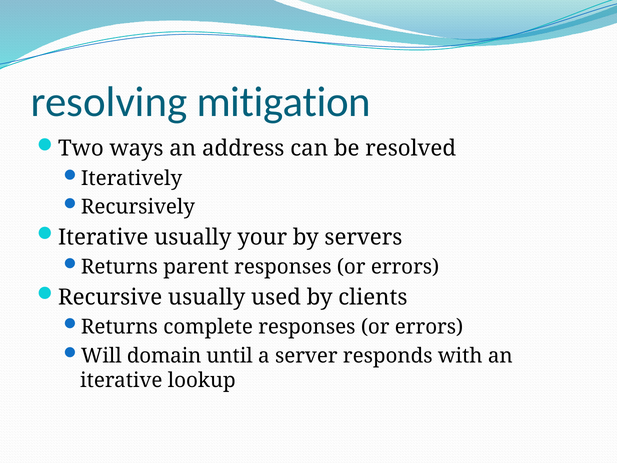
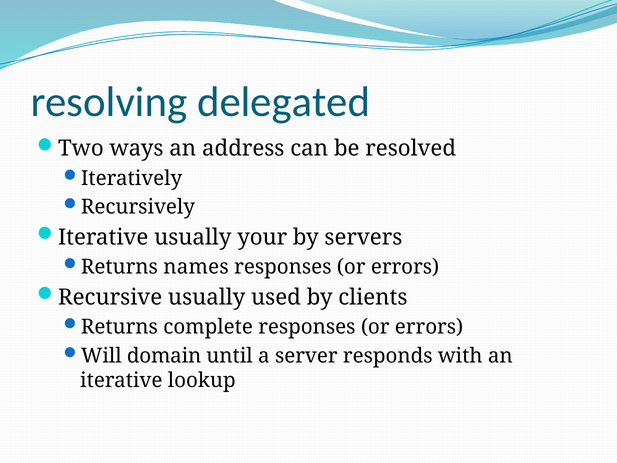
mitigation: mitigation -> delegated (284, 102)
parent: parent -> names (196, 267)
